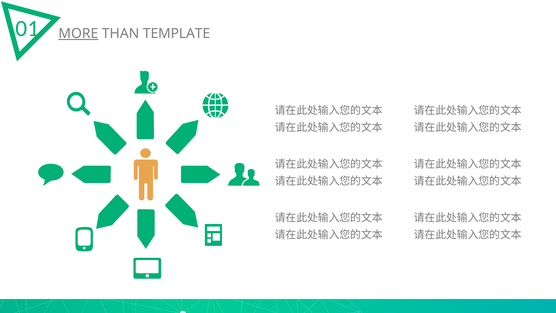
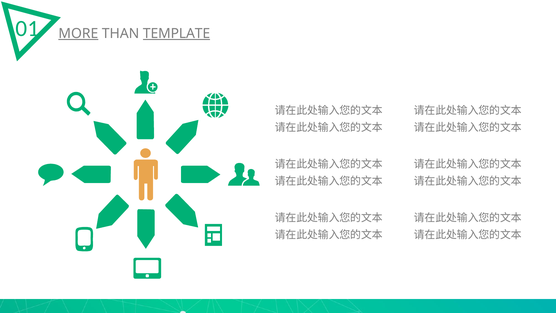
TEMPLATE underline: none -> present (177, 33)
